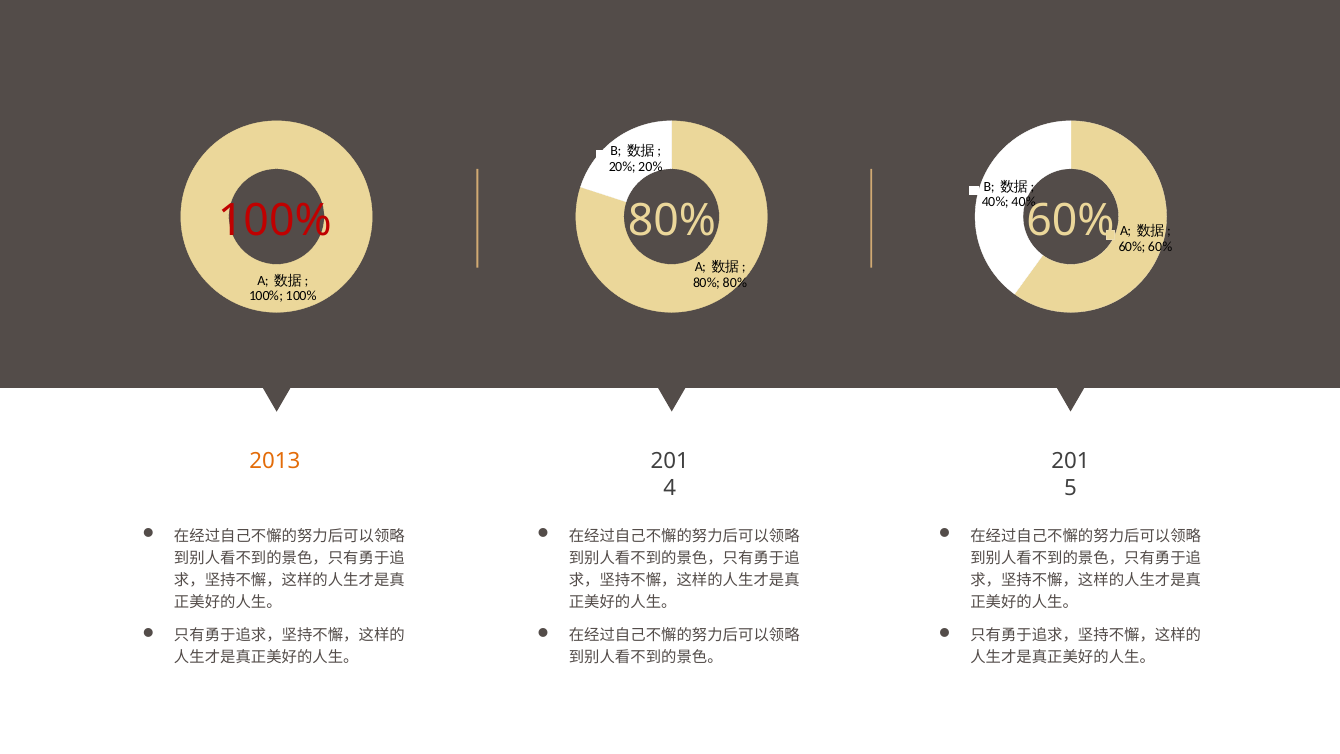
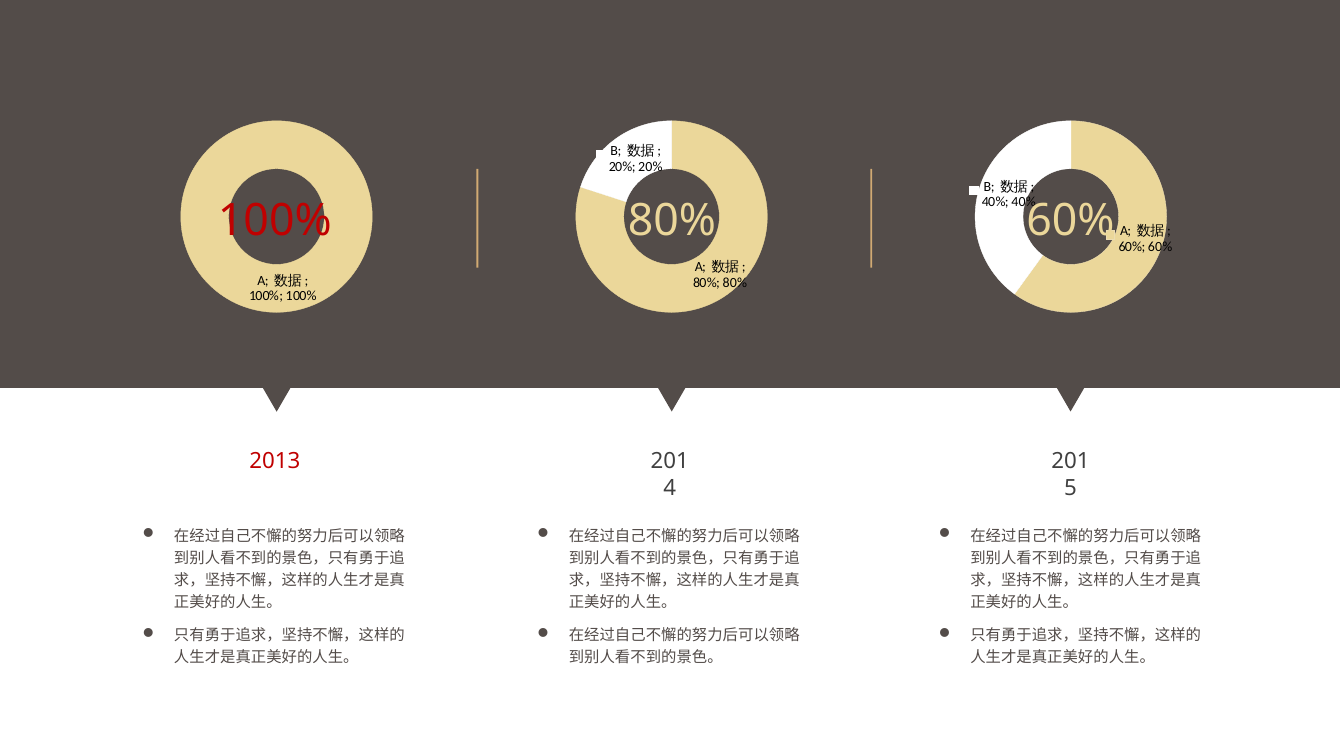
2013 colour: orange -> red (275, 461)
